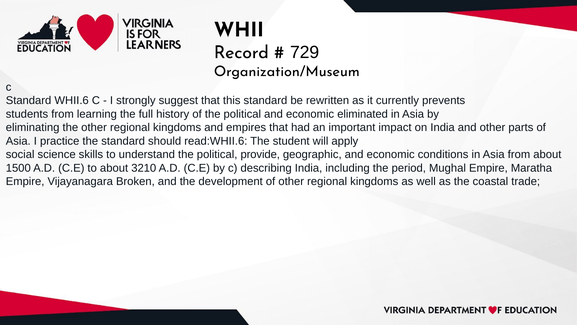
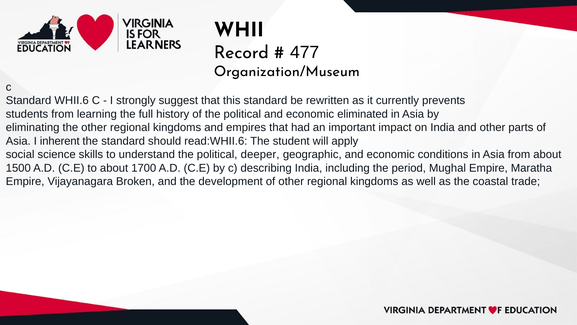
729: 729 -> 477 (305, 52)
practice: practice -> inherent (60, 141)
provide: provide -> deeper (260, 154)
3210: 3210 -> 1700 (144, 168)
